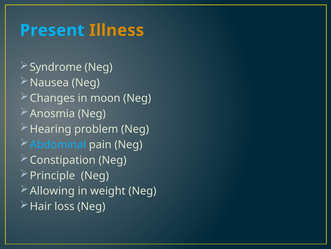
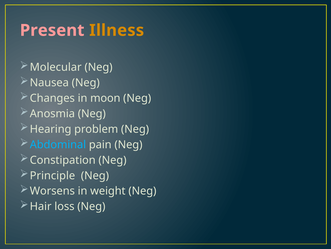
Present colour: light blue -> pink (52, 30)
Syndrome: Syndrome -> Molecular (56, 67)
Allowing: Allowing -> Worsens (52, 191)
